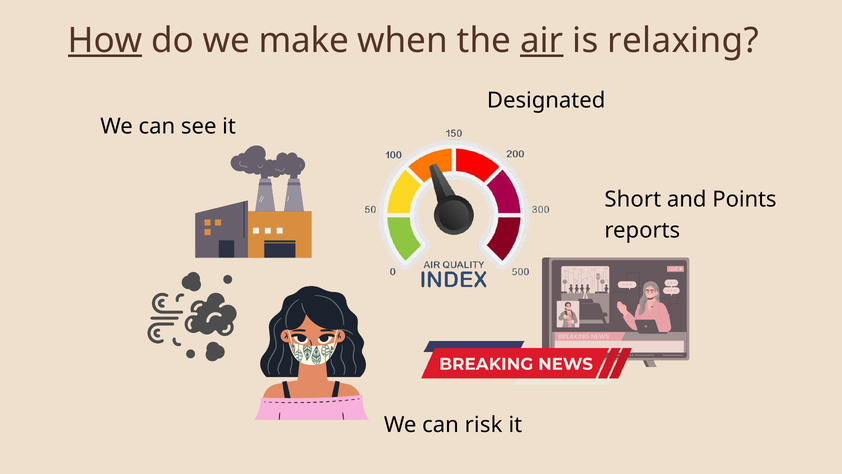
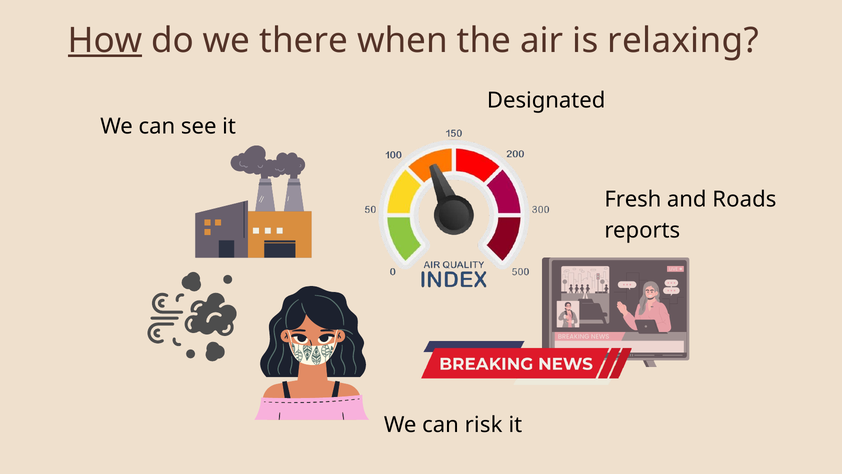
make: make -> there (304, 41)
air underline: present -> none (542, 41)
Short: Short -> Fresh (633, 199)
Points: Points -> Roads (744, 199)
